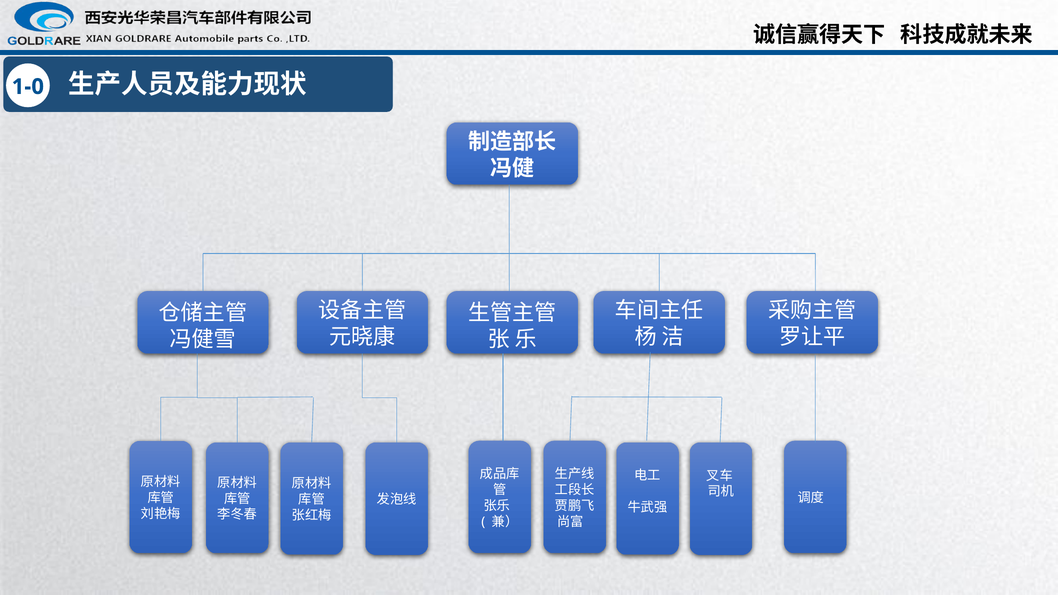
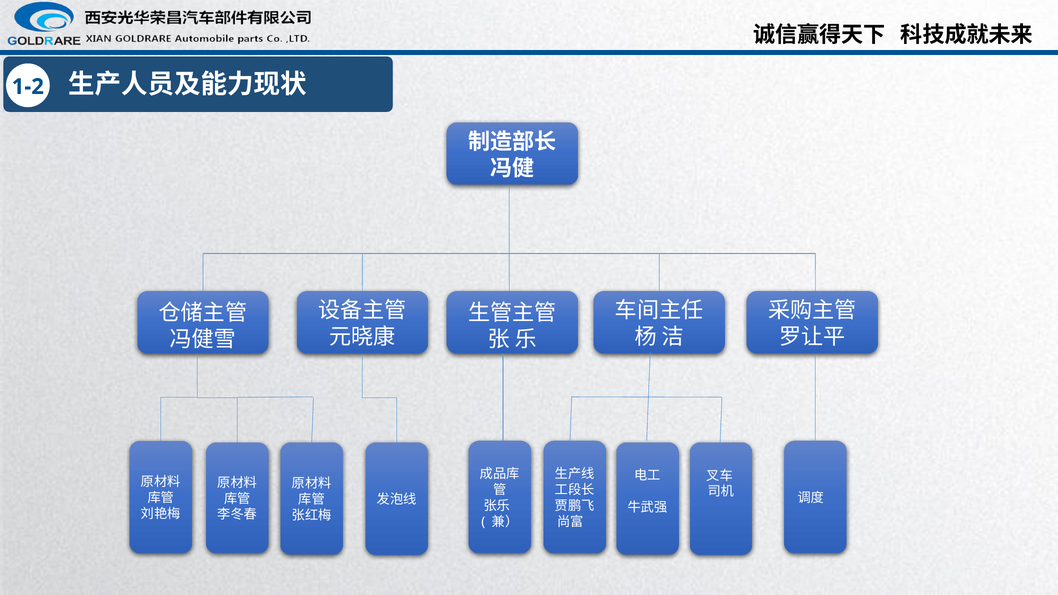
1-0: 1-0 -> 1-2 (28, 87)
